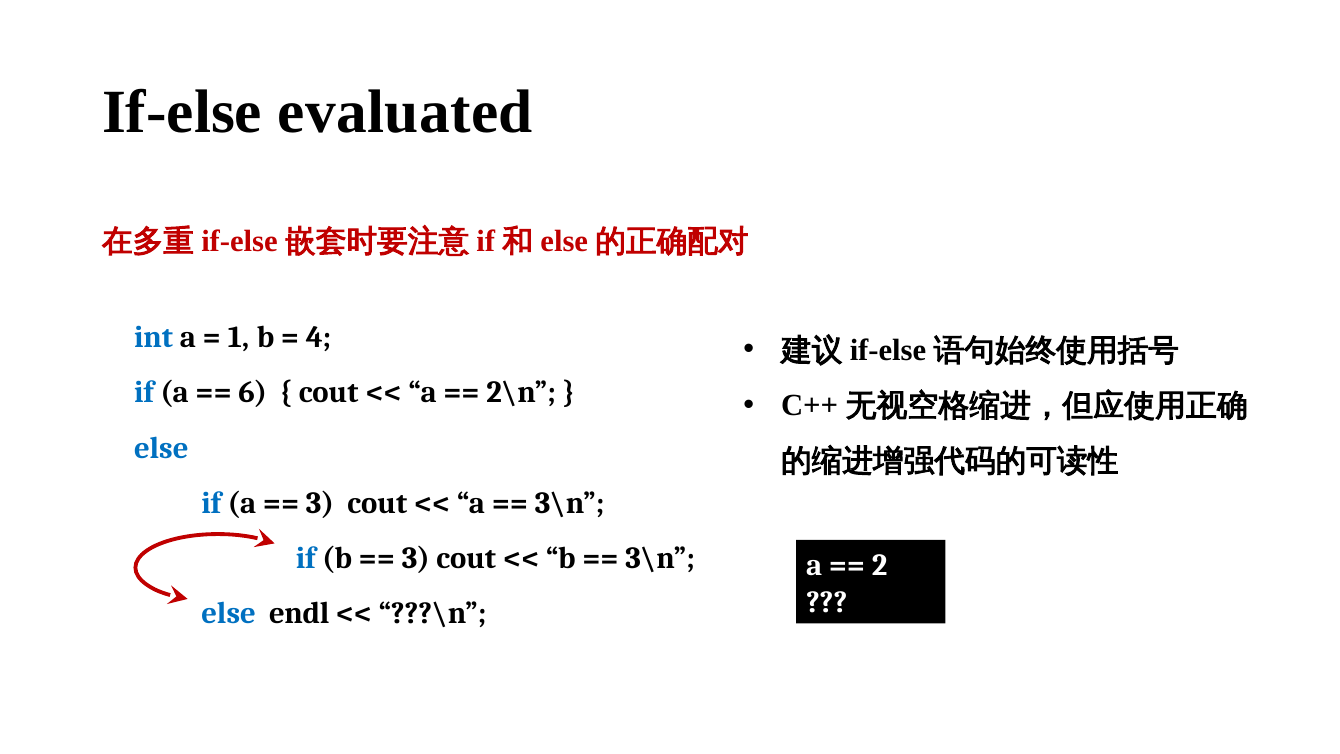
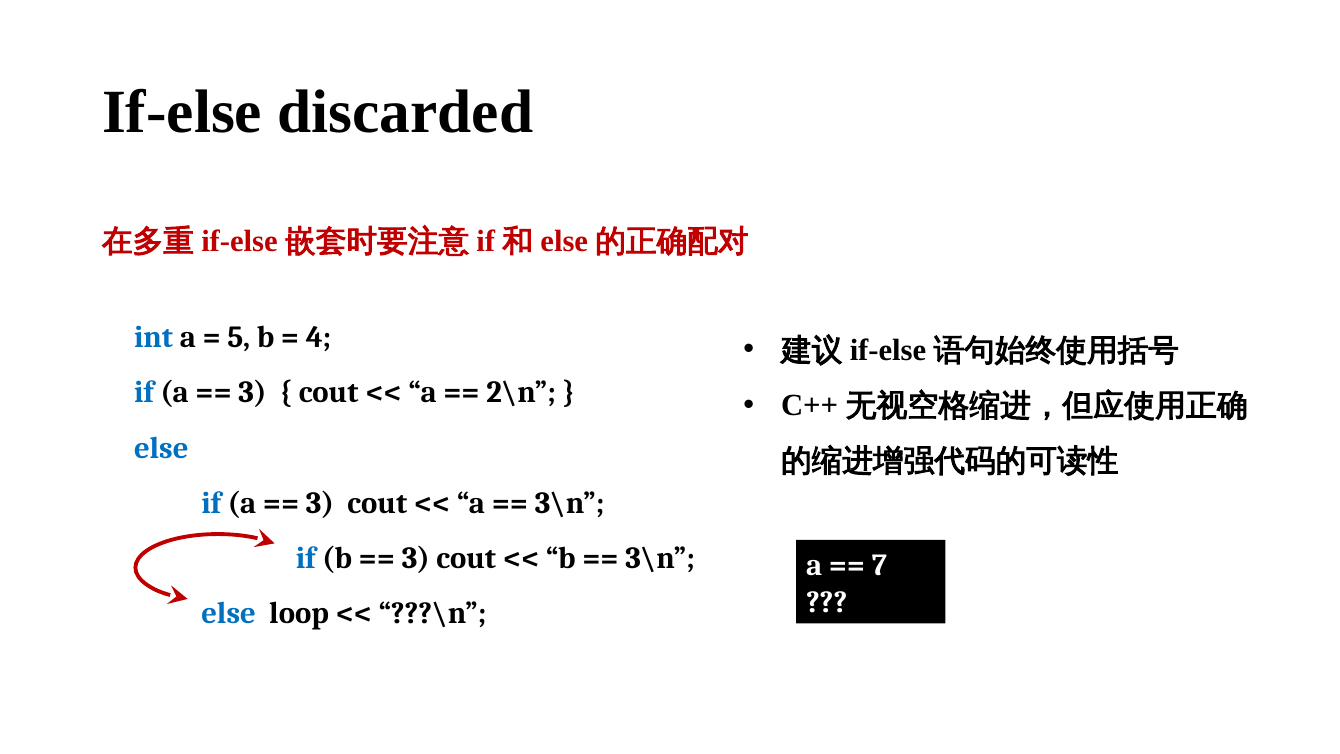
evaluated: evaluated -> discarded (405, 113)
1: 1 -> 5 (239, 337)
6: 6 -> 3 (253, 393)
2: 2 -> 7 (879, 565)
endl: endl -> loop (299, 614)
